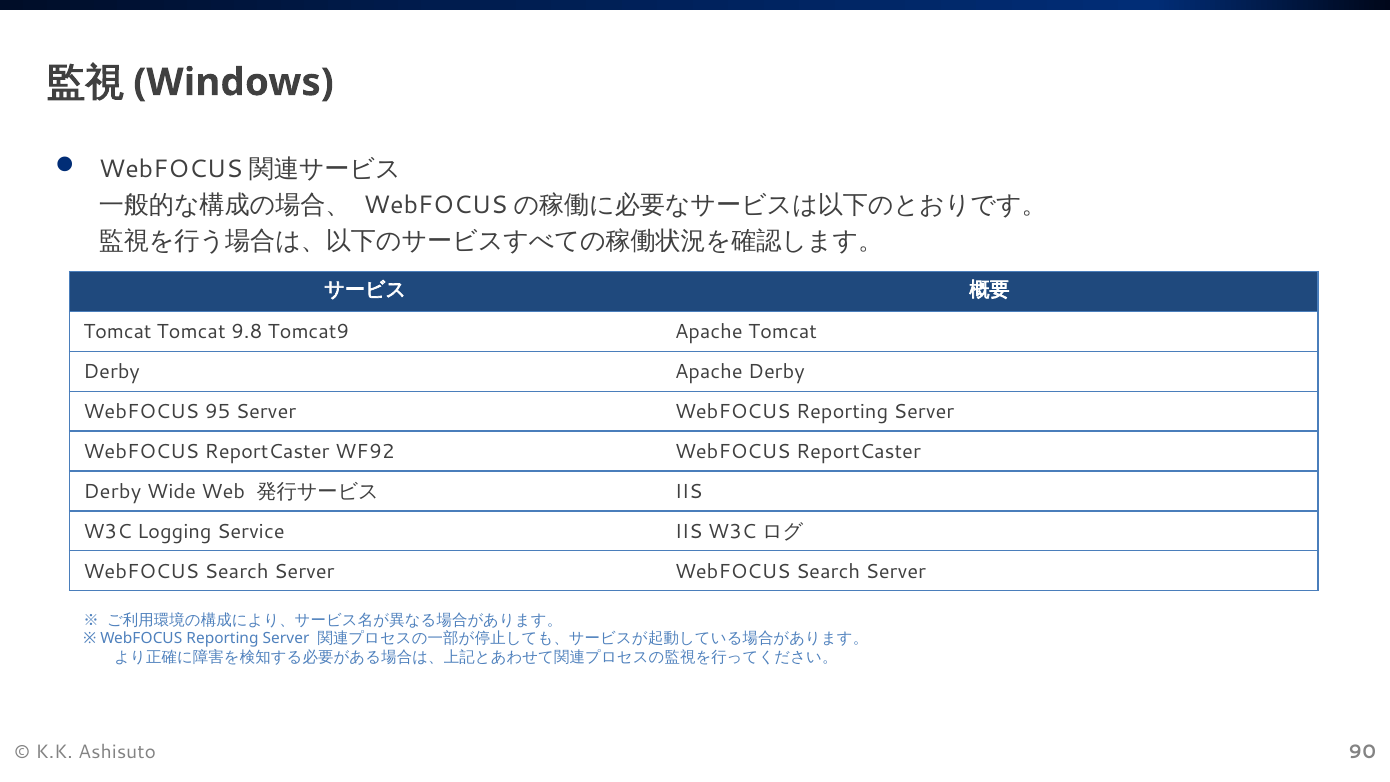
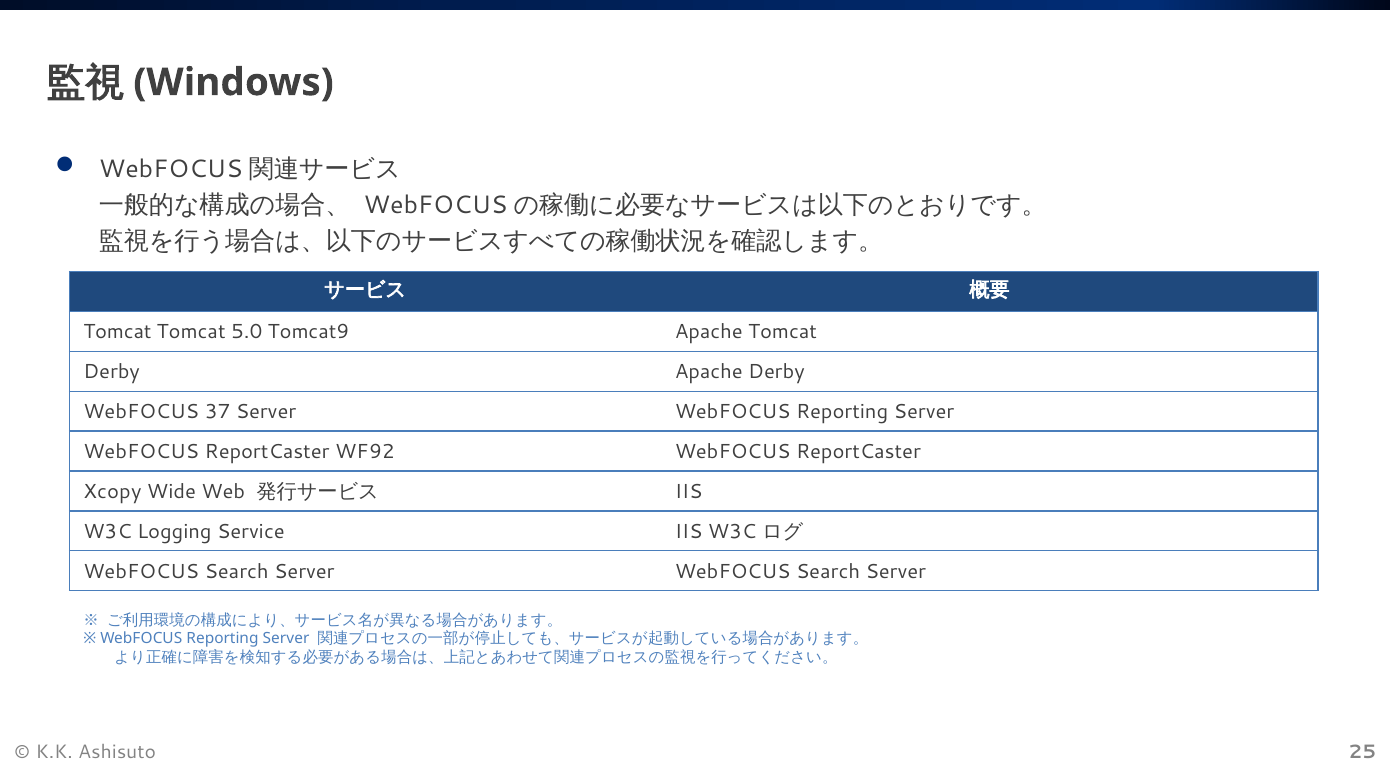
9.8: 9.8 -> 5.0 (247, 332)
95: 95 -> 37 (218, 412)
Derby: Derby -> Xcopy (112, 491)
90: 90 -> 25 (1362, 752)
